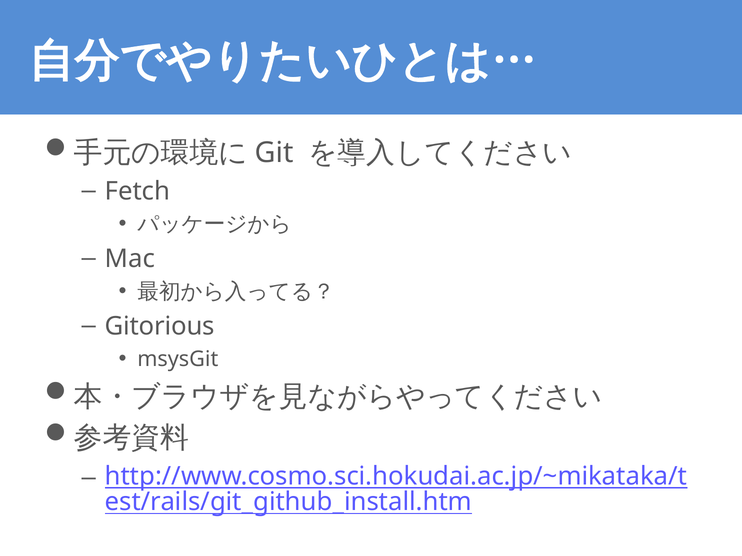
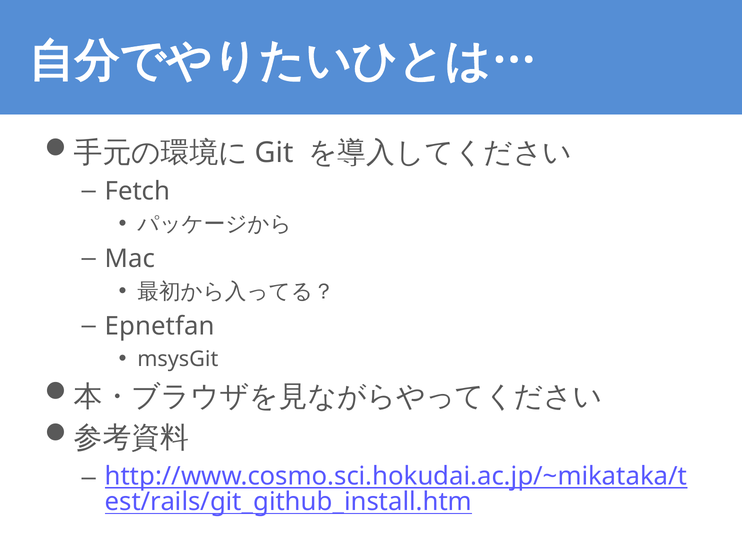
Gitorious: Gitorious -> Epnetfan (160, 326)
